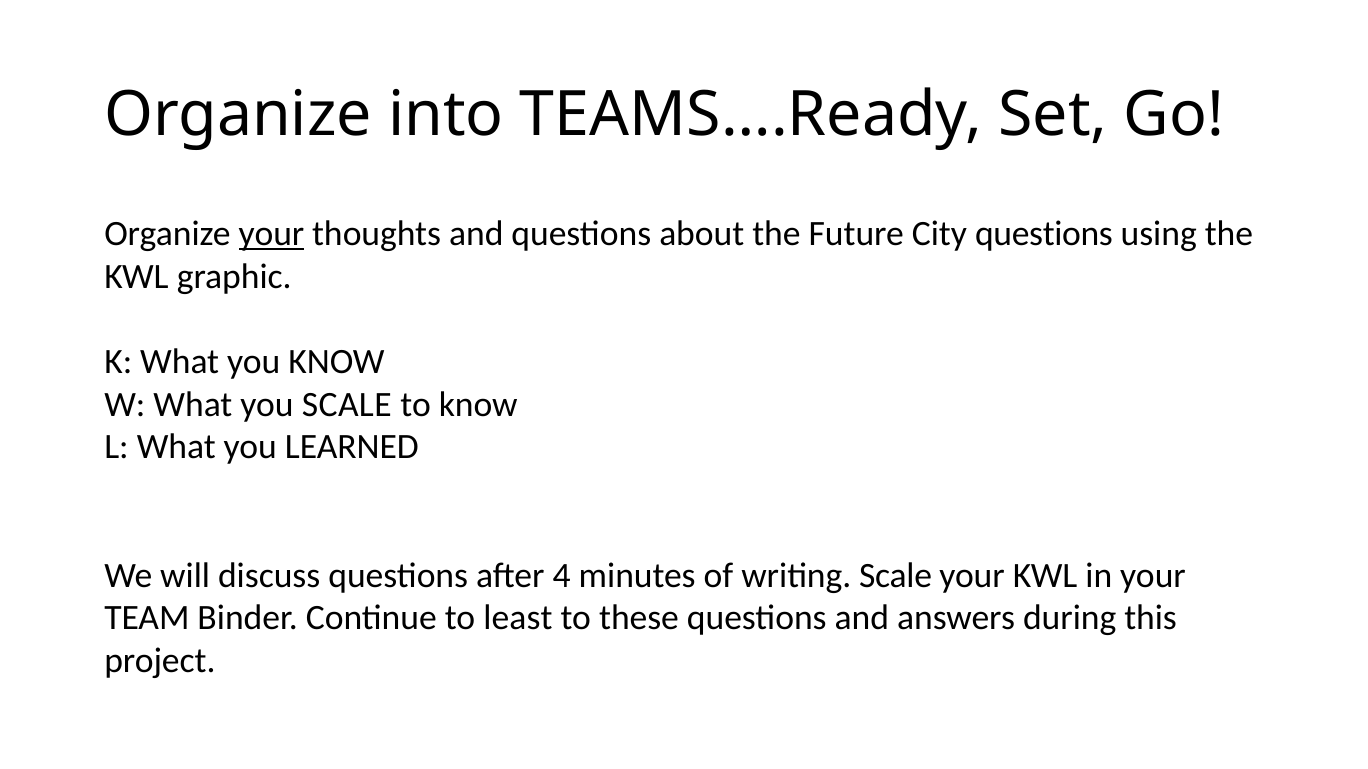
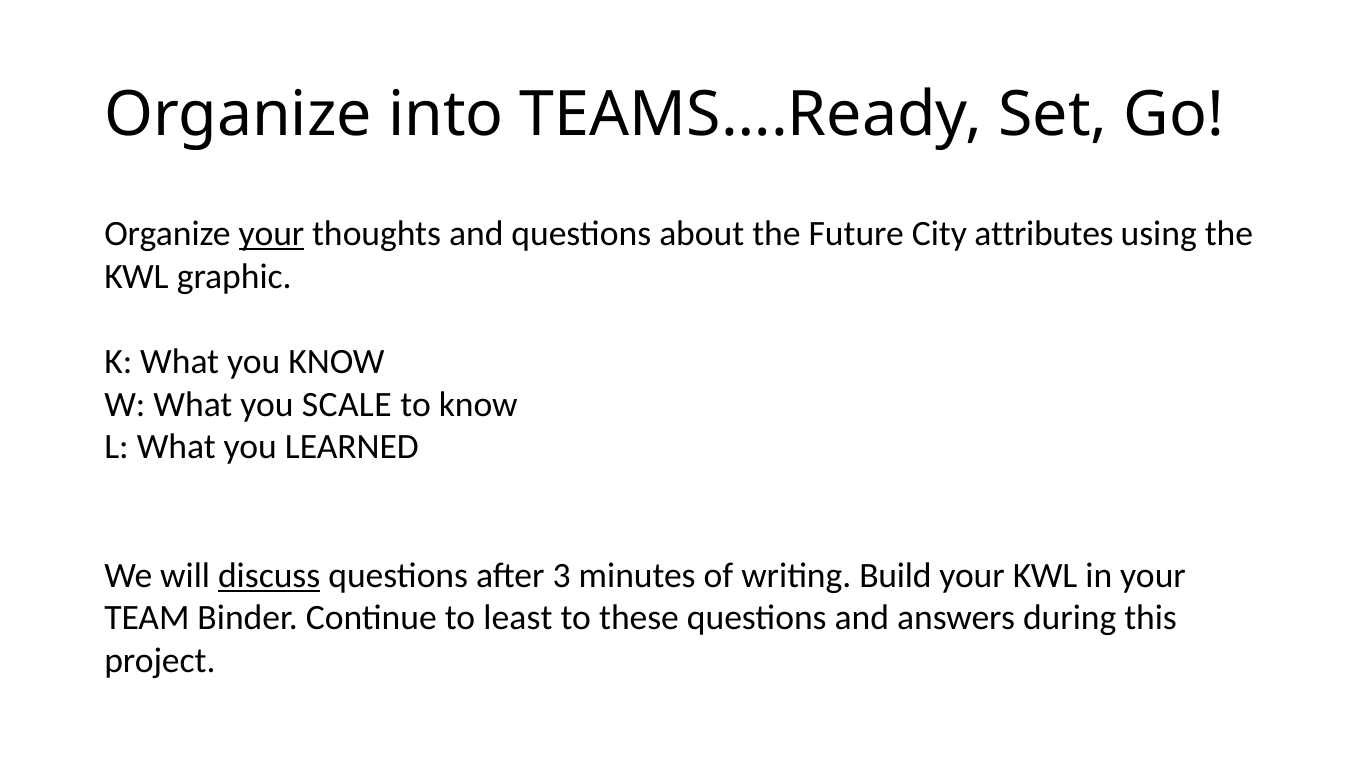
City questions: questions -> attributes (1044, 234)
discuss underline: none -> present (269, 576)
4: 4 -> 3 (562, 576)
writing Scale: Scale -> Build (895, 576)
